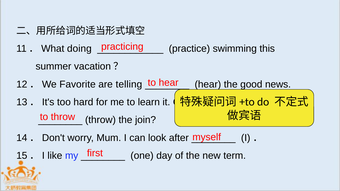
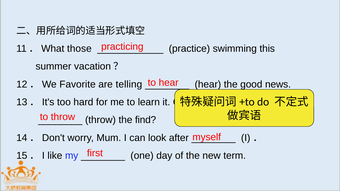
doing: doing -> those (79, 49)
join: join -> find (146, 120)
